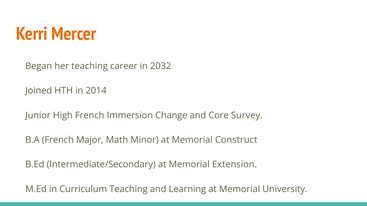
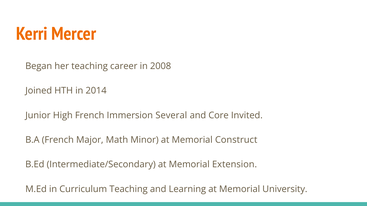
2032: 2032 -> 2008 (161, 66)
Change: Change -> Several (171, 115)
Survey: Survey -> Invited (247, 115)
